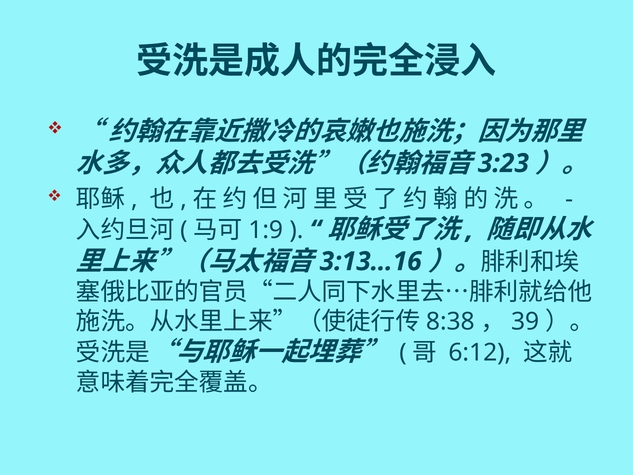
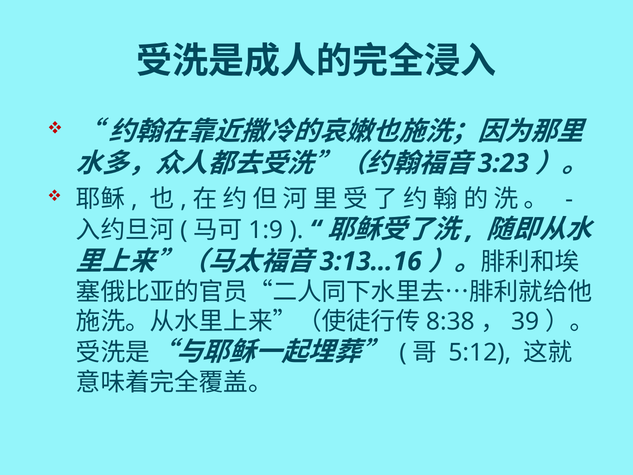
6:12: 6:12 -> 5:12 (480, 353)
